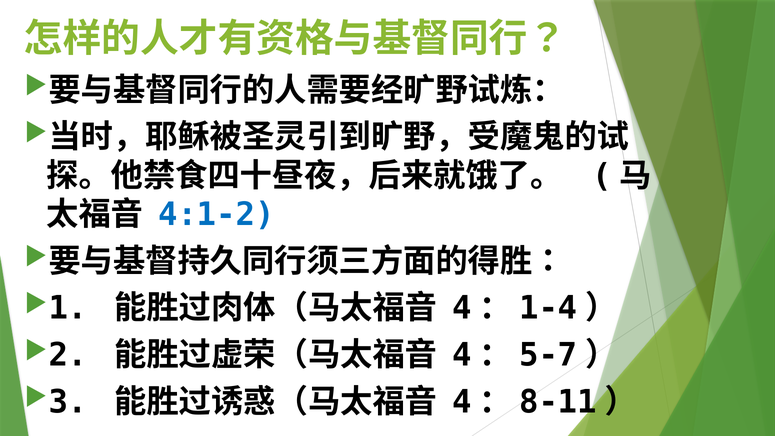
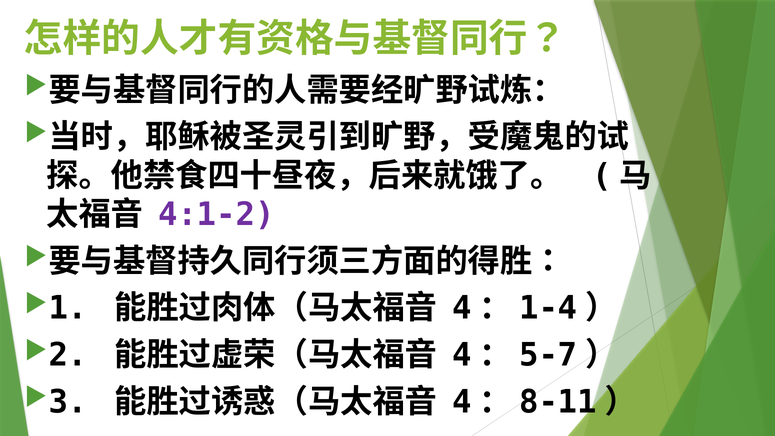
4:1-2 colour: blue -> purple (216, 215)
